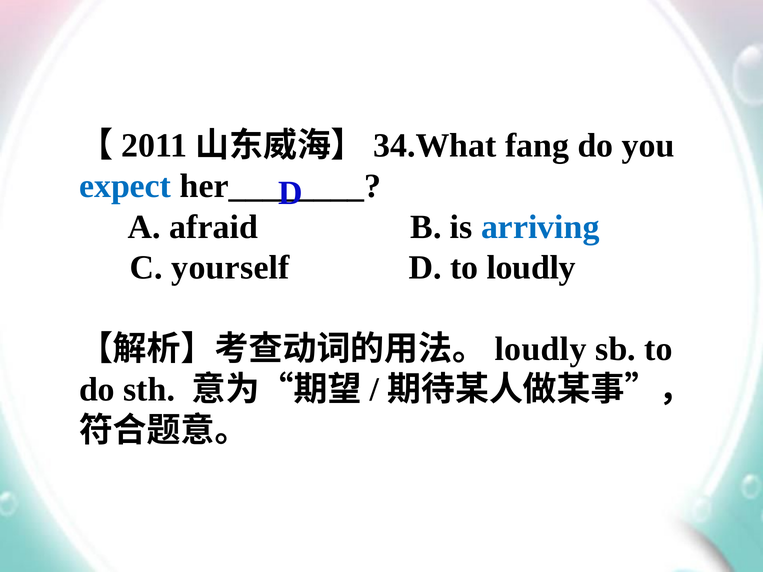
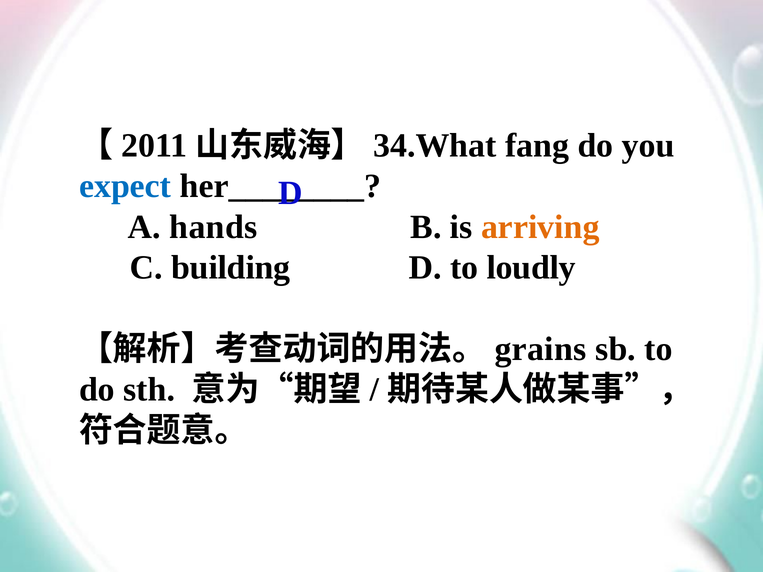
afraid: afraid -> hands (213, 227)
arriving colour: blue -> orange (540, 227)
yourself: yourself -> building (231, 268)
loudly: loudly -> grains (541, 349)
